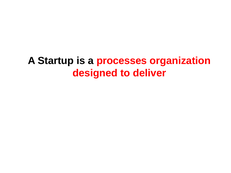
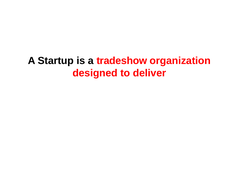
processes: processes -> tradeshow (122, 61)
